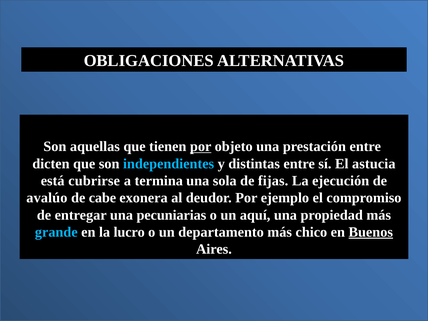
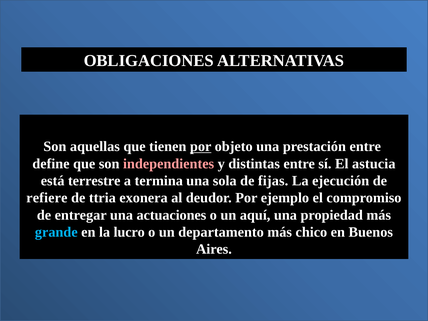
dicten: dicten -> define (51, 164)
independientes colour: light blue -> pink (169, 164)
cubrirse: cubrirse -> terrestre (94, 181)
avalúo: avalúo -> refiere (47, 198)
cabe: cabe -> ttria (102, 198)
pecuniarias: pecuniarias -> actuaciones (171, 215)
Buenos underline: present -> none (371, 232)
